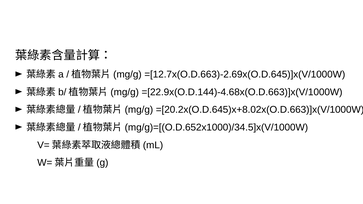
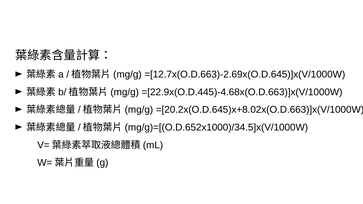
=[22.9x(O.D.144)-4.68x(O.D.663)]x(V/1000W: =[22.9x(O.D.144)-4.68x(O.D.663)]x(V/1000W -> =[22.9x(O.D.445)-4.68x(O.D.663)]x(V/1000W (242, 92)
